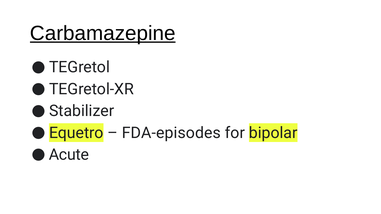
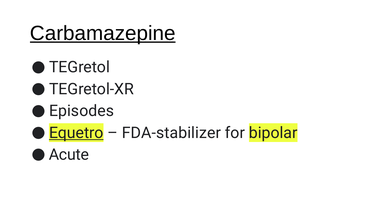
Stabilizer: Stabilizer -> Episodes (82, 111)
Equetro underline: none -> present (76, 133)
FDA-episodes: FDA-episodes -> FDA-stabilizer (171, 133)
